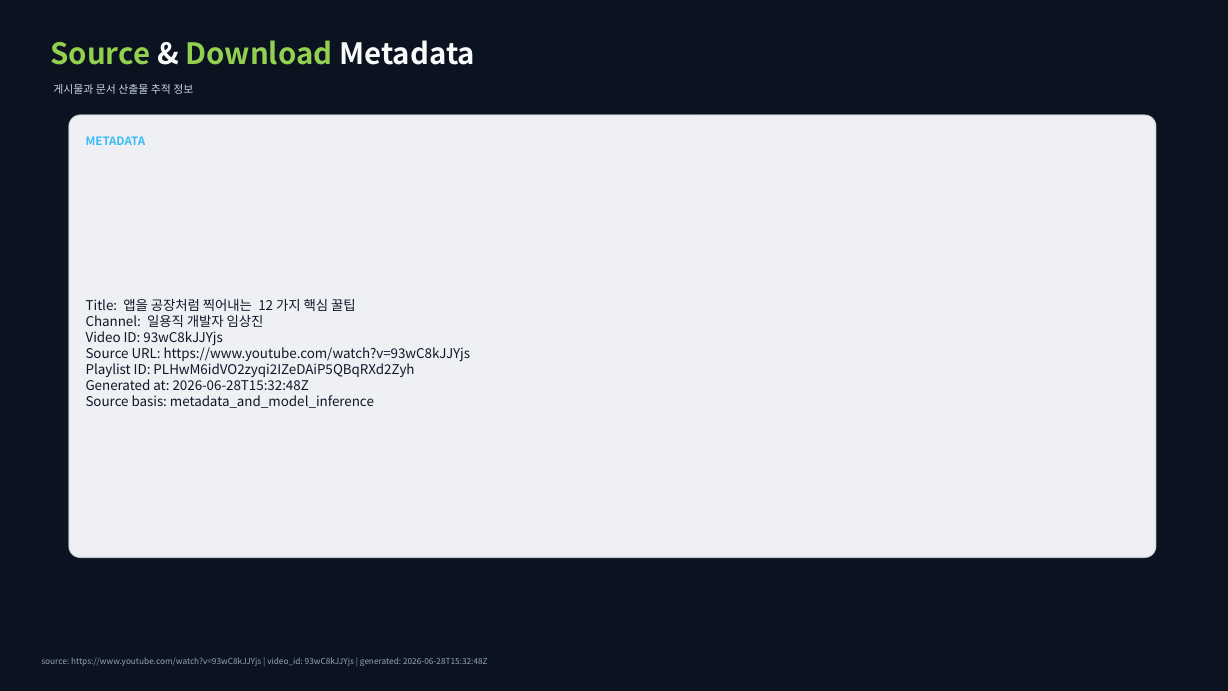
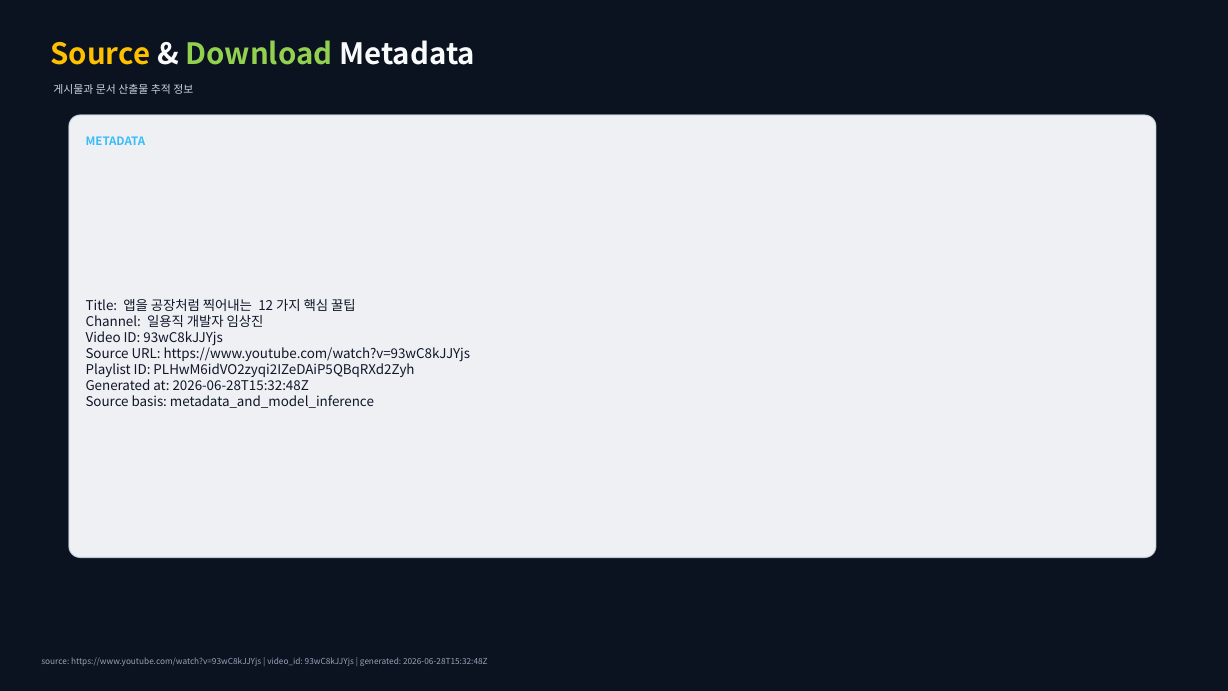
Source colour: light green -> yellow (101, 55)
